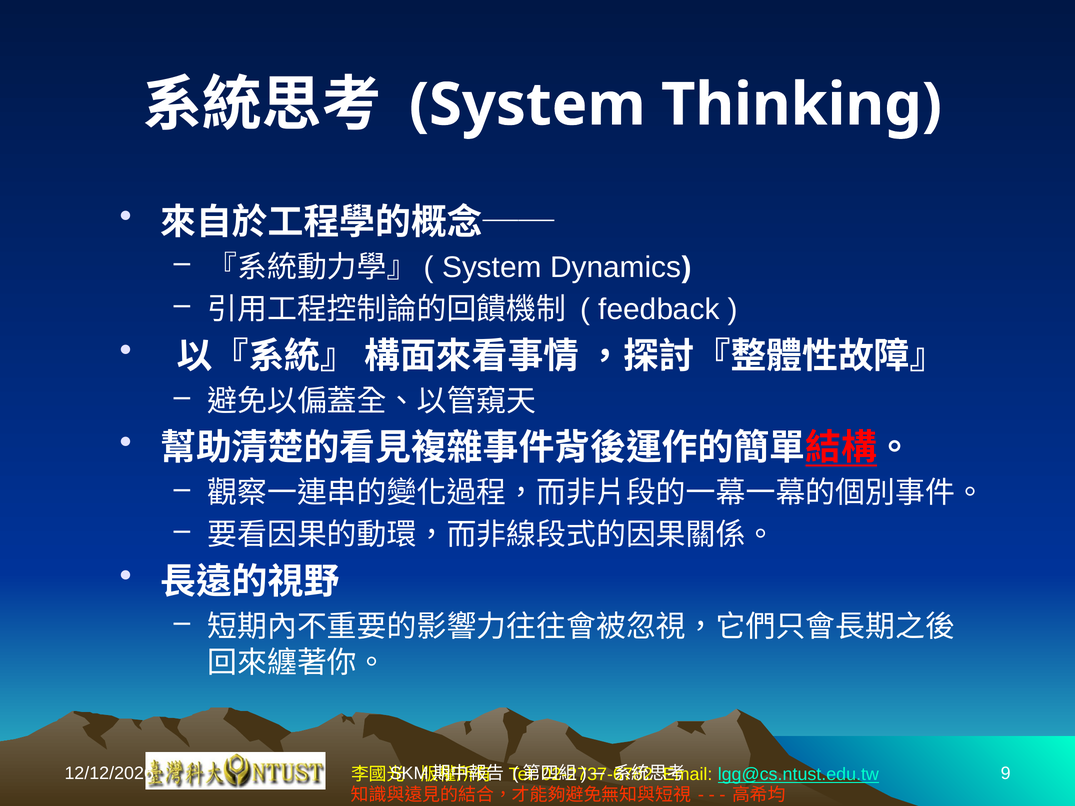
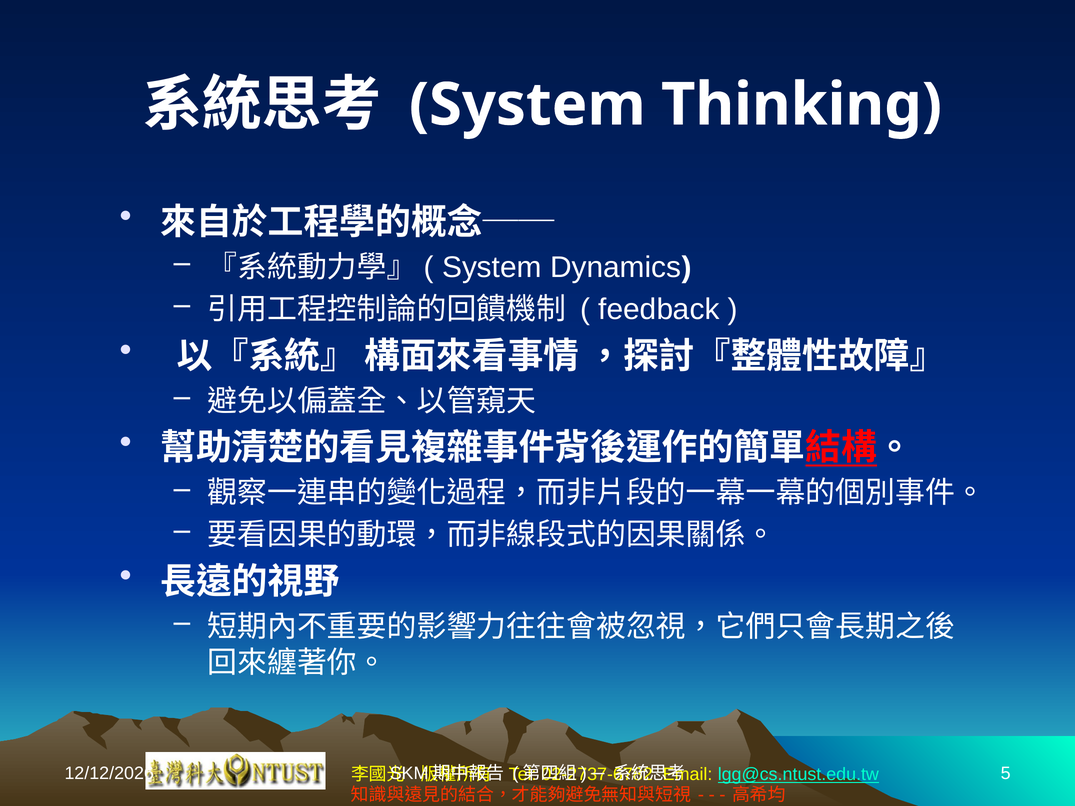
9: 9 -> 5 (1006, 773)
